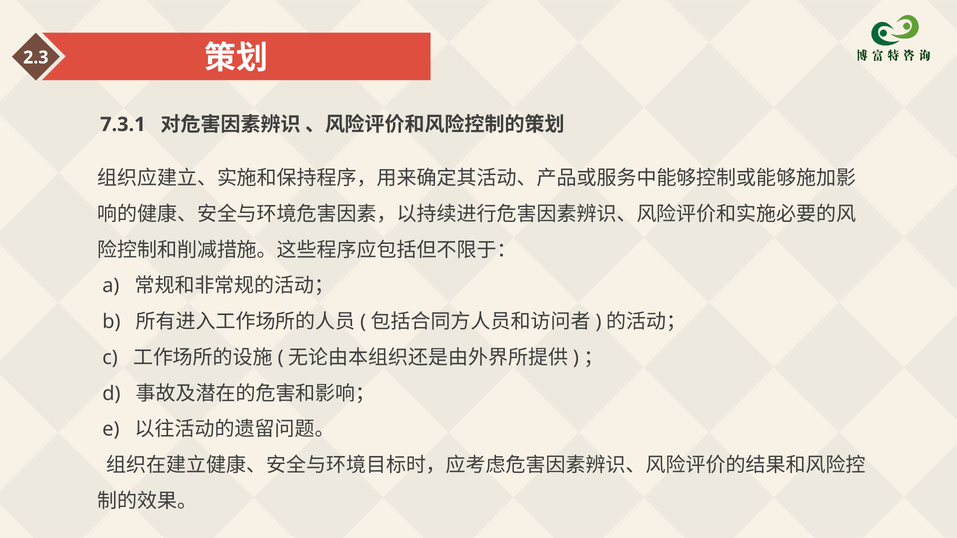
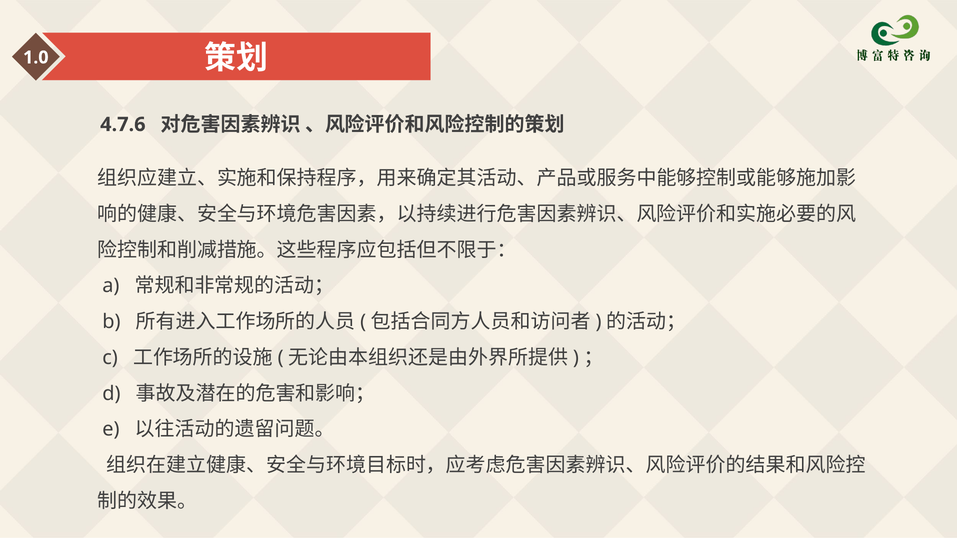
2.3: 2.3 -> 1.0 (36, 58)
7.3.1: 7.3.1 -> 4.7.6 (123, 125)
